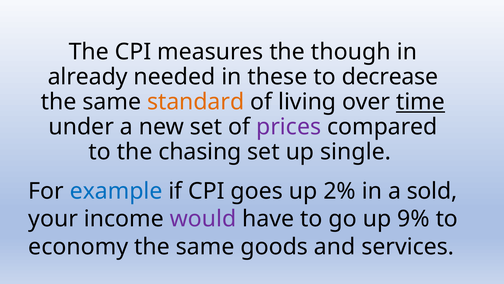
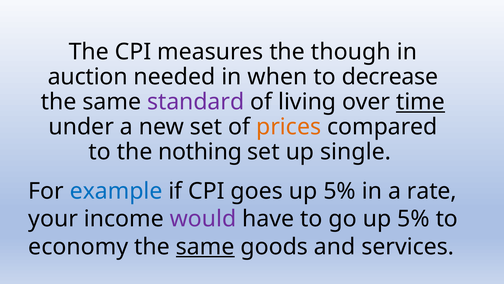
already: already -> auction (88, 77)
these: these -> when (277, 77)
standard colour: orange -> purple (196, 102)
prices colour: purple -> orange (289, 127)
chasing: chasing -> nothing (200, 152)
goes up 2%: 2% -> 5% (340, 191)
sold: sold -> rate (432, 191)
go up 9%: 9% -> 5% (413, 219)
same underline: none -> present (205, 246)
